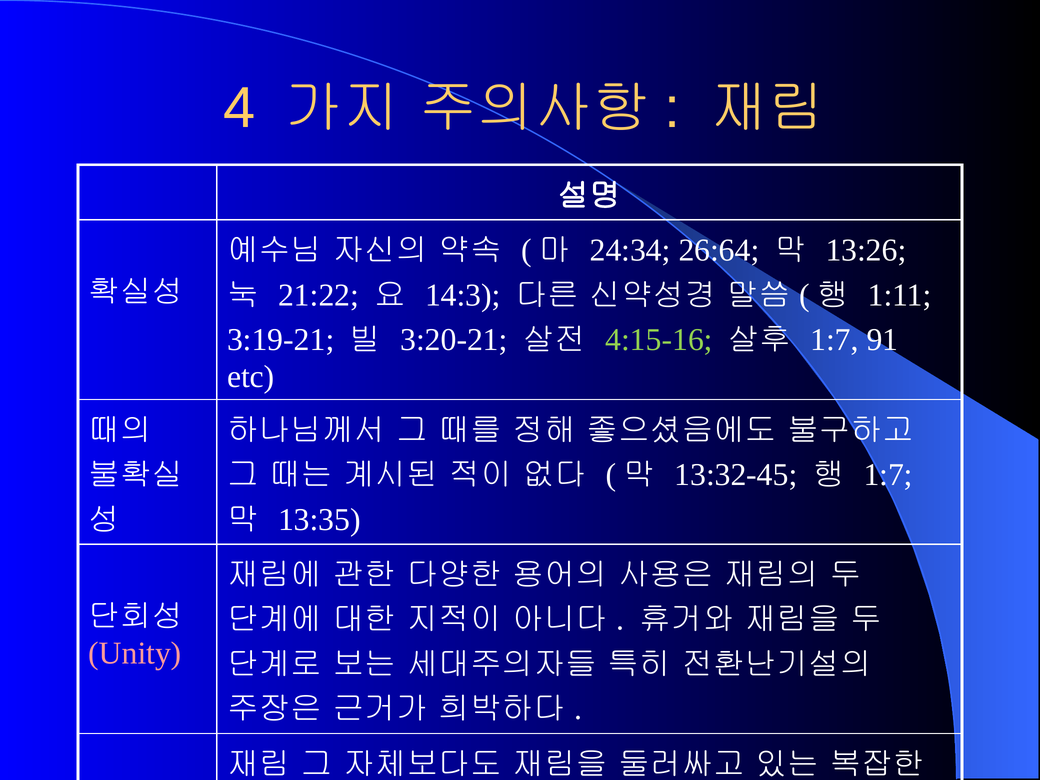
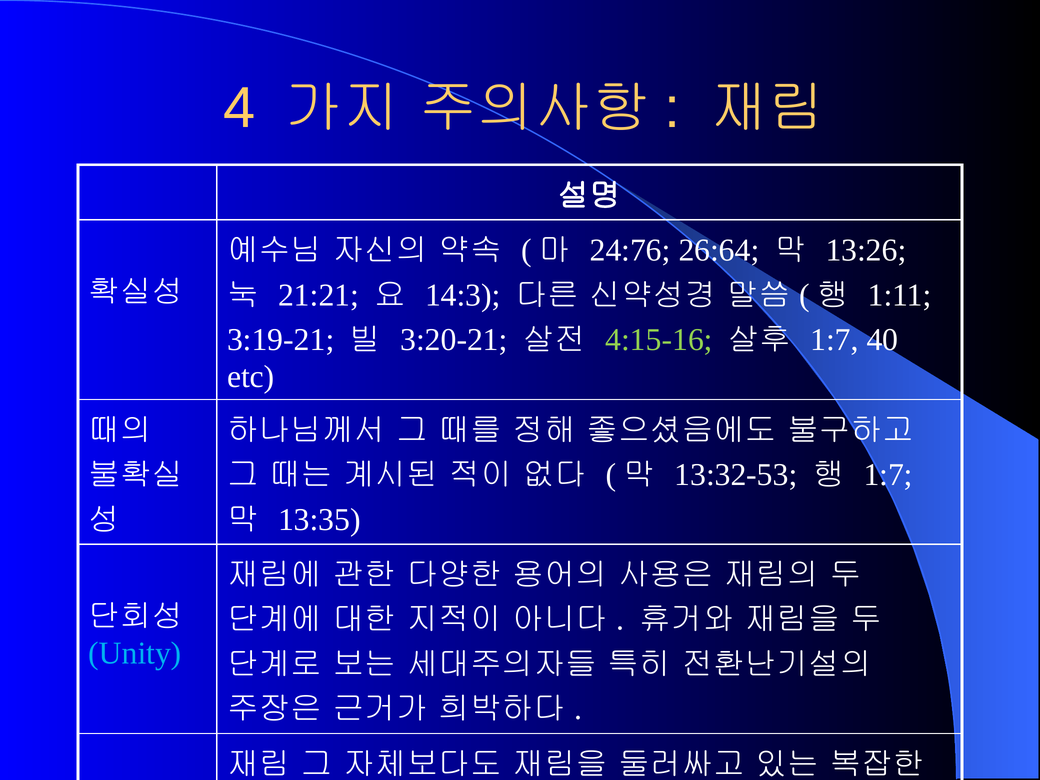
24:34: 24:34 -> 24:76 (630, 250)
21:22: 21:22 -> 21:21 (319, 295)
91: 91 -> 40 (882, 340)
13:32-45: 13:32-45 -> 13:32-53 (736, 475)
Unity colour: pink -> light blue (135, 653)
